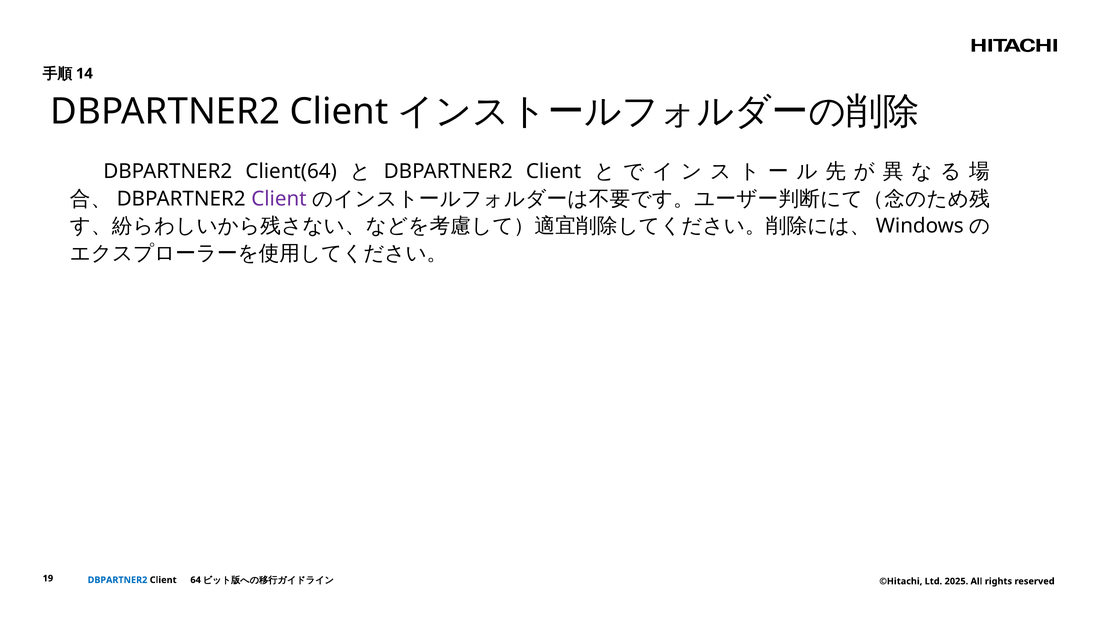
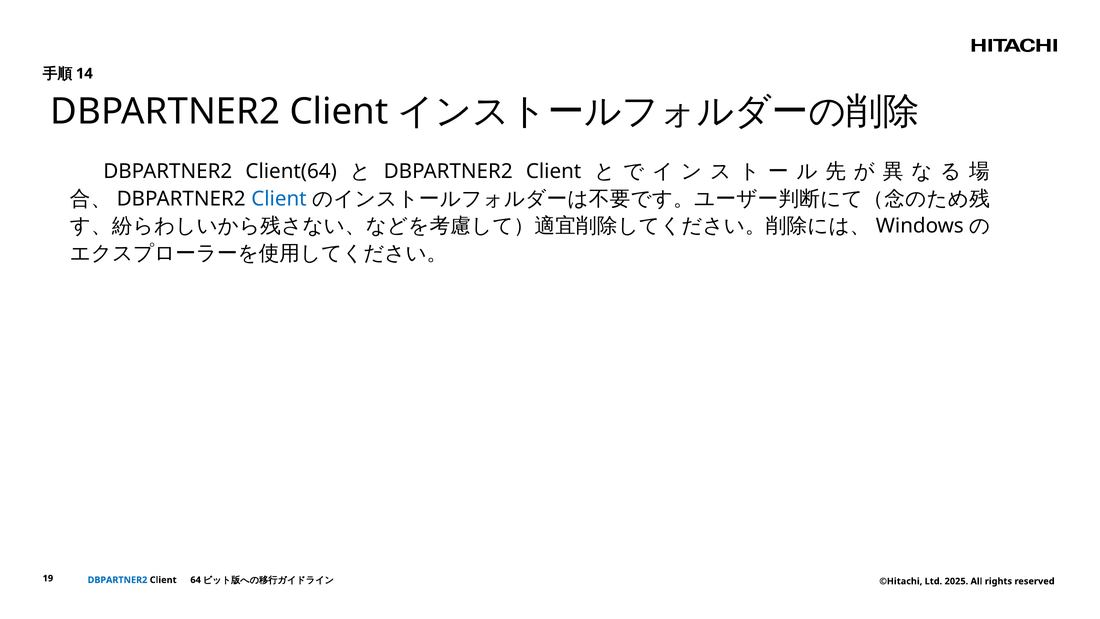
Client colour: purple -> blue (279, 199)
